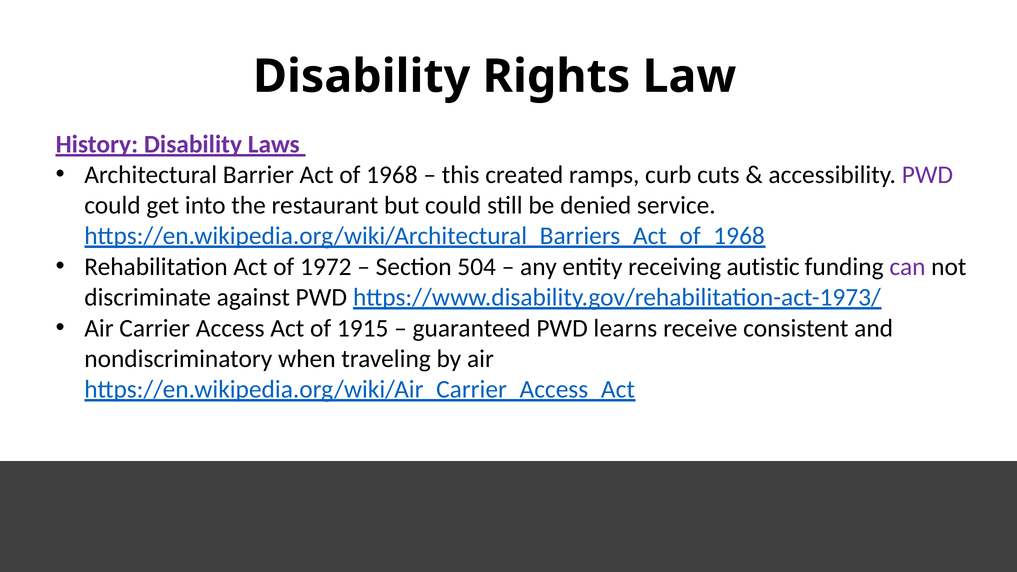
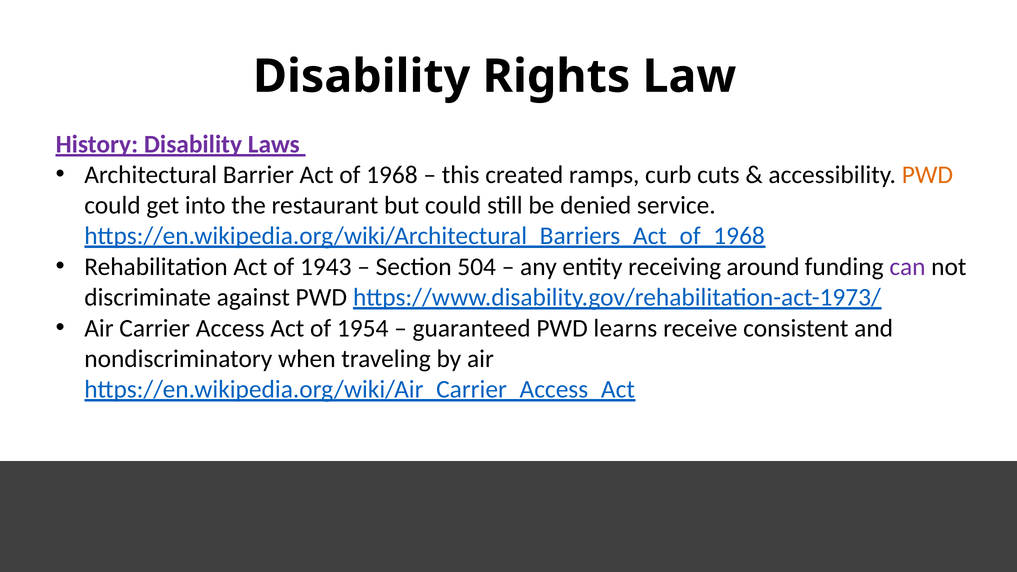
PWD colour: purple -> orange (927, 175)
1972: 1972 -> 1943 (326, 267)
autistic: autistic -> around (763, 267)
1915: 1915 -> 1954 (363, 328)
